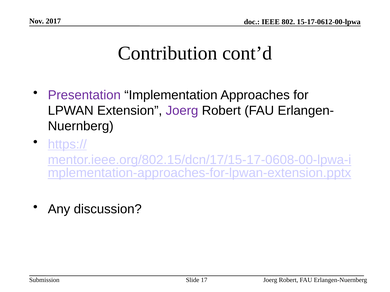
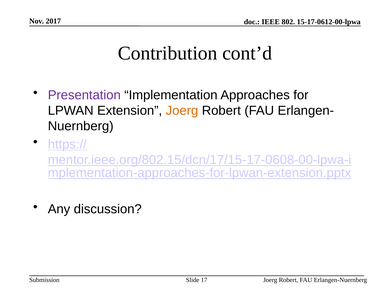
Joerg colour: purple -> orange (182, 111)
